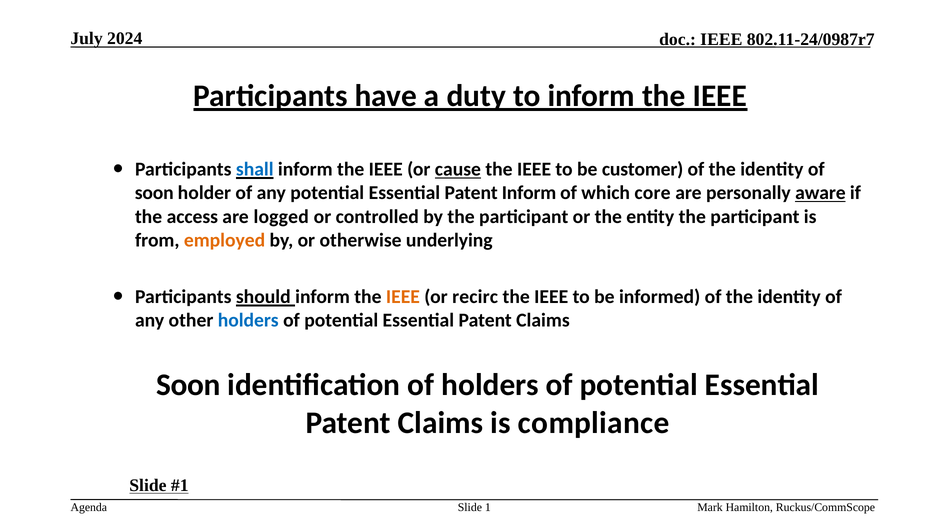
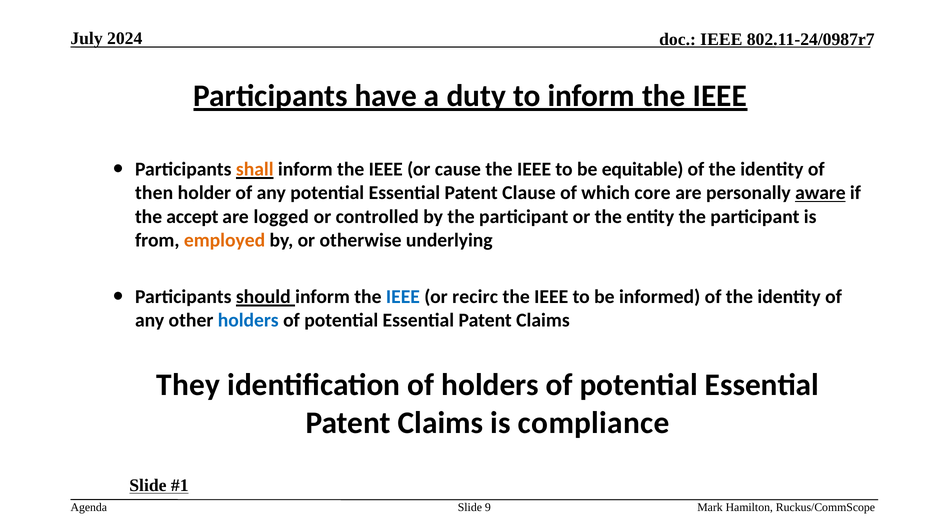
shall colour: blue -> orange (255, 170)
cause underline: present -> none (458, 170)
customer: customer -> equitable (643, 170)
soon: soon -> then (154, 193)
Patent Inform: Inform -> Clause (529, 193)
access: access -> accept (192, 217)
IEEE colour: orange -> blue (403, 297)
Soon: Soon -> They (188, 385)
1: 1 -> 9 (488, 508)
